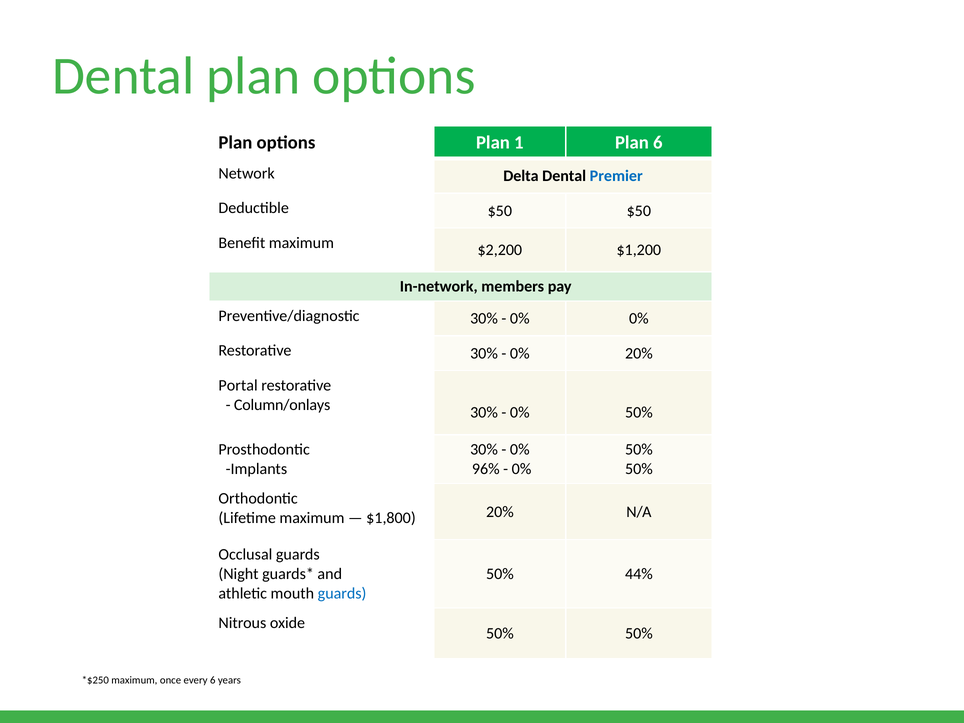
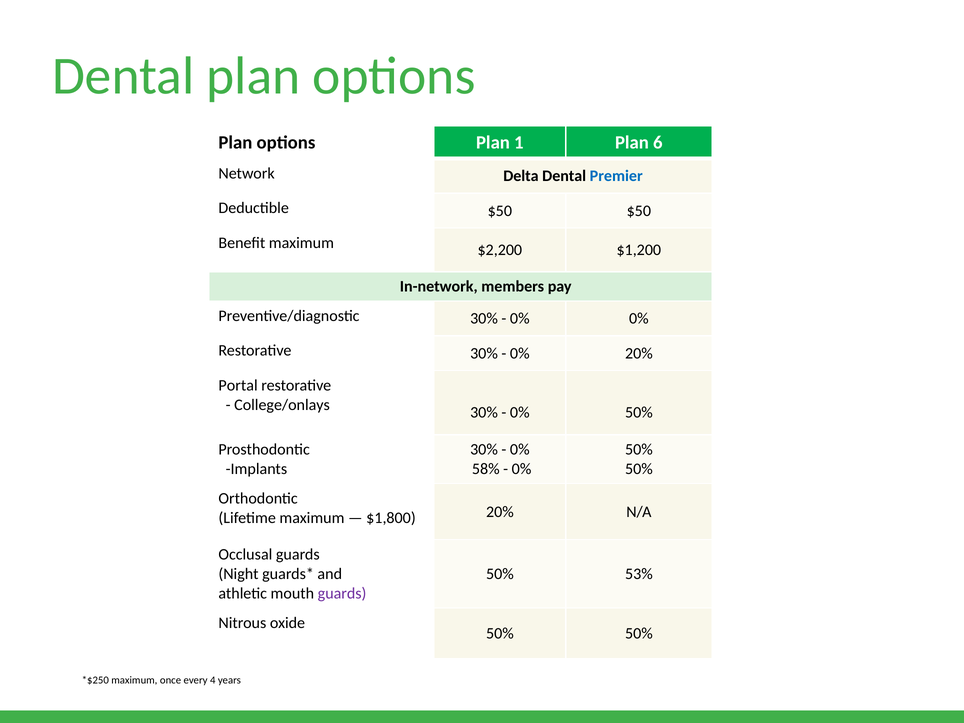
Column/onlays: Column/onlays -> College/onlays (282, 405)
96%: 96% -> 58% (486, 469)
44%: 44% -> 53% (639, 574)
guards colour: blue -> purple (342, 594)
every 6: 6 -> 4 (213, 680)
